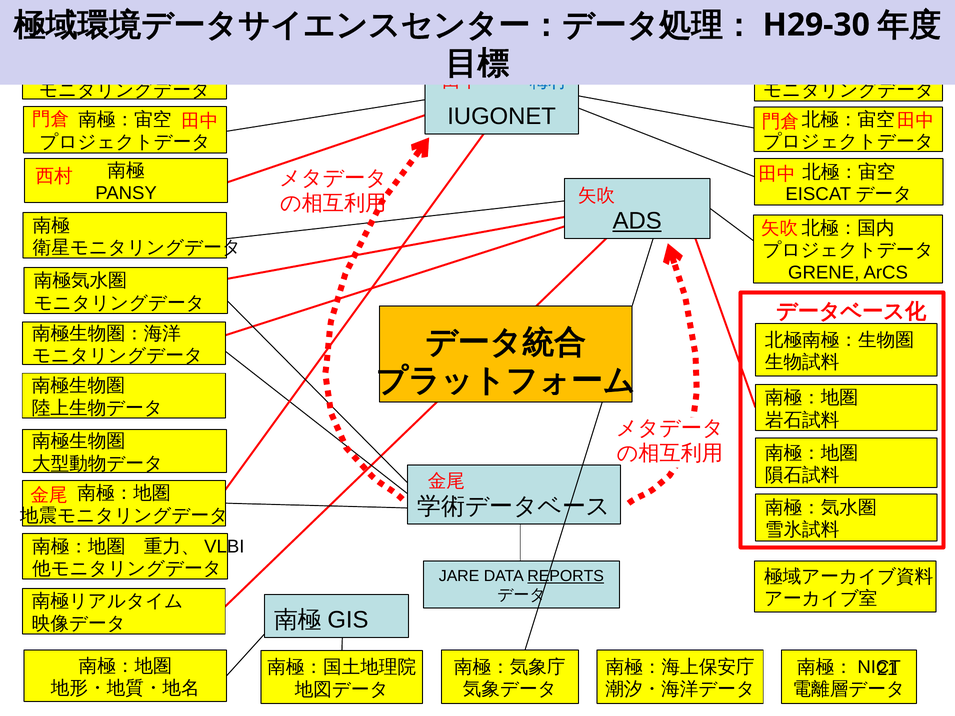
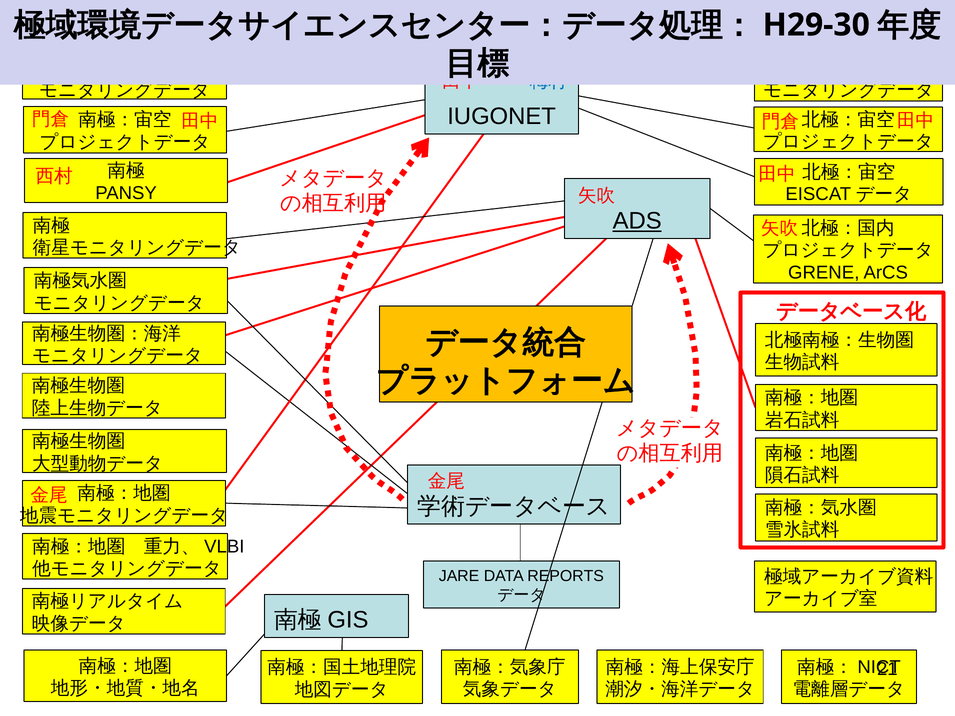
REPORTS underline: present -> none (566, 576)
